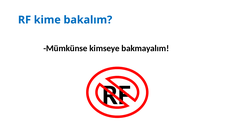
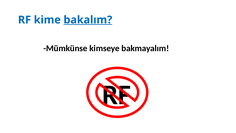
bakalım underline: none -> present (88, 20)
